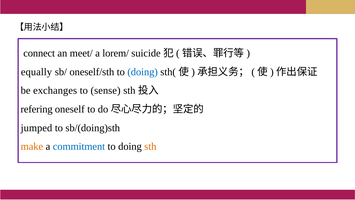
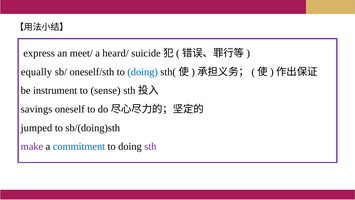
connect: connect -> express (39, 53)
lorem/: lorem/ -> heard/ (116, 53)
exchanges: exchanges -> instrument (55, 90)
refering: refering -> savings (36, 109)
make colour: orange -> purple (32, 146)
sth colour: orange -> purple (150, 146)
